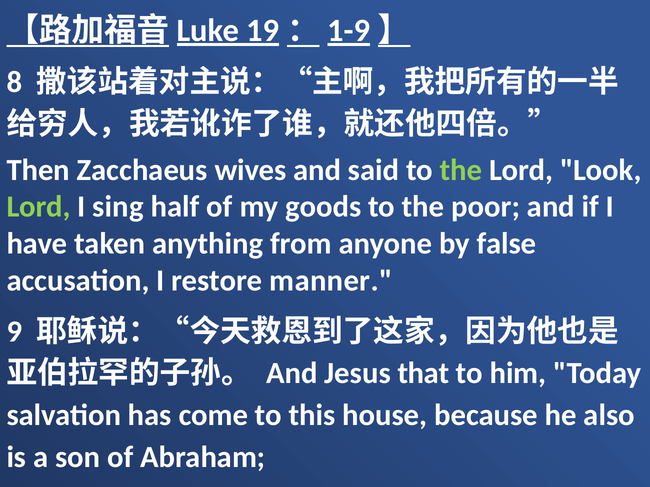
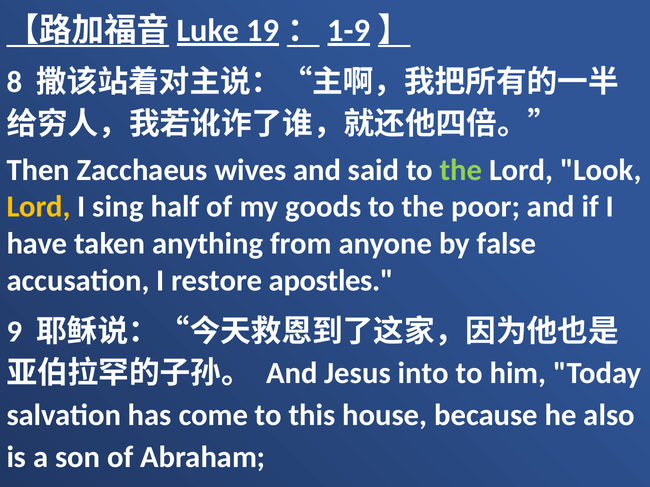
Lord colour: light green -> yellow (38, 207)
manner: manner -> apostles (331, 281)
that: that -> into (423, 374)
